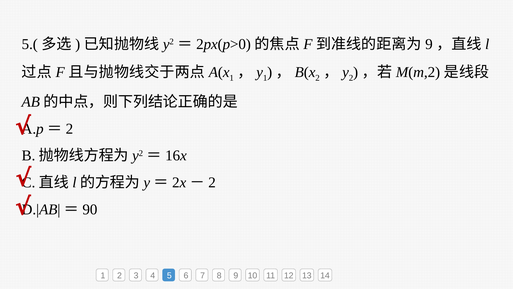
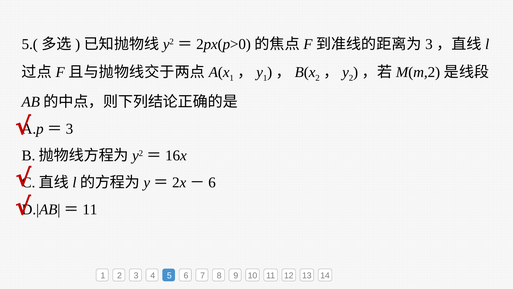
9: 9 -> 3 (429, 44)
2: 2 -> 3 (69, 129)
2: 2 -> 6 (212, 182)
90: 90 -> 11 (90, 209)
